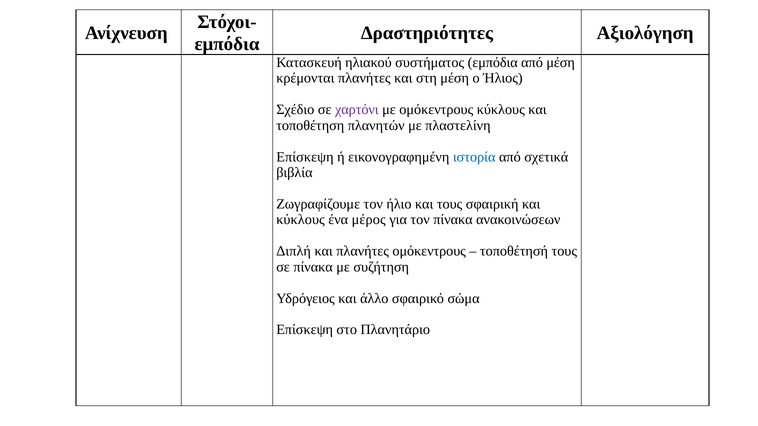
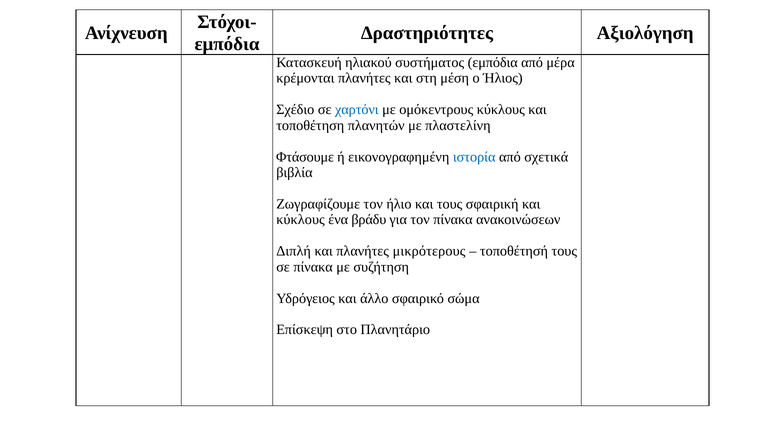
από μέση: μέση -> μέρα (561, 63)
χαρτόνι colour: purple -> blue (357, 110)
Επίσκεψη: Επίσκεψη -> Φτάσουμε (305, 157)
μέρος: μέρος -> βράδυ (369, 220)
πλανήτες ομόκεντρους: ομόκεντρους -> μικρότερους (429, 251)
